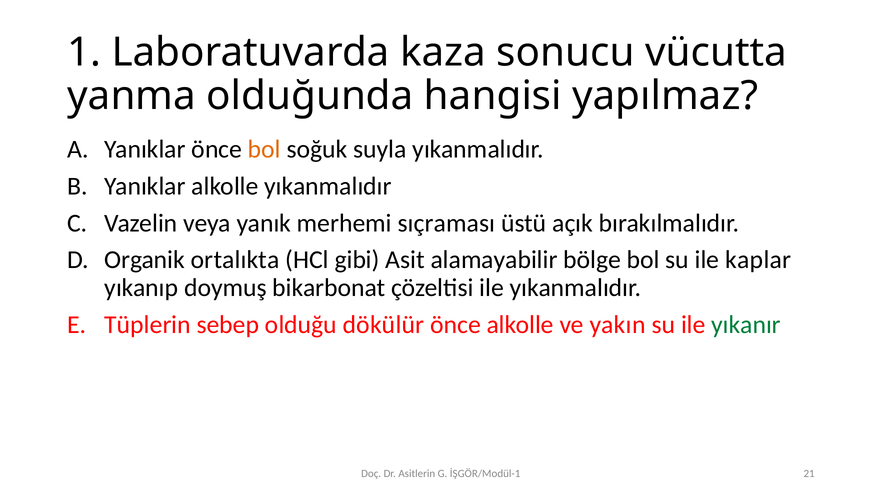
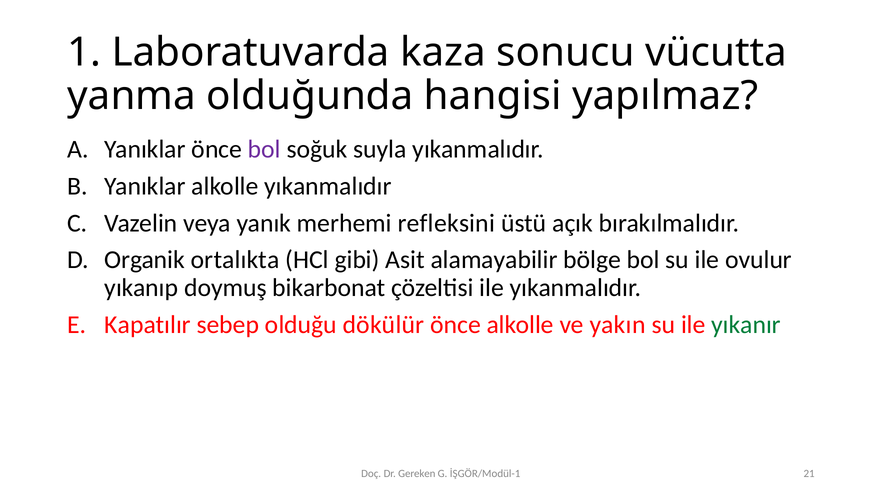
bol colour: orange -> purple (264, 149)
sıçraması: sıçraması -> refleksini (446, 223)
kaplar: kaplar -> ovulur (759, 260)
Tüplerin: Tüplerin -> Kapatılır (148, 325)
Asitlerin: Asitlerin -> Gereken (417, 474)
